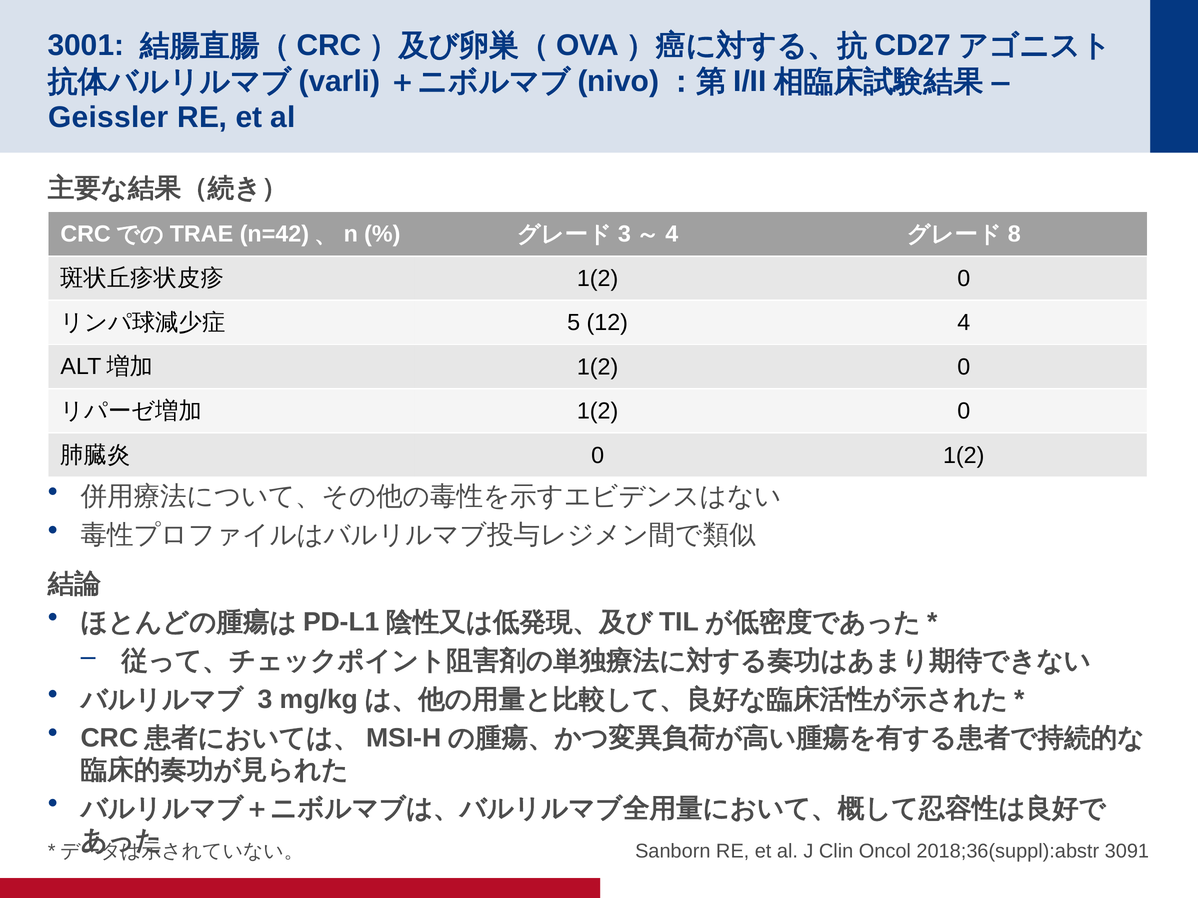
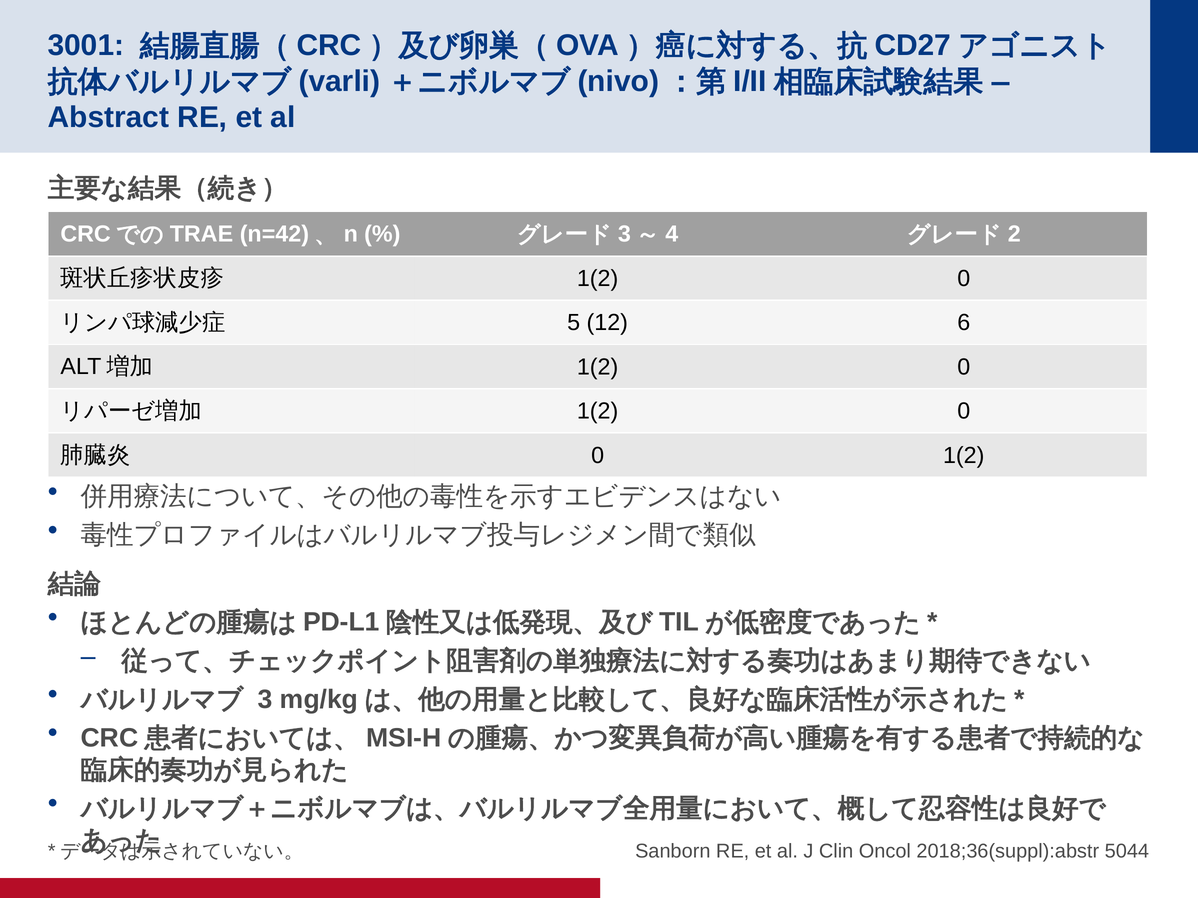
Geissler: Geissler -> Abstract (108, 117)
8: 8 -> 2 (1014, 234)
12 4: 4 -> 6 (964, 323)
3091: 3091 -> 5044 (1127, 852)
